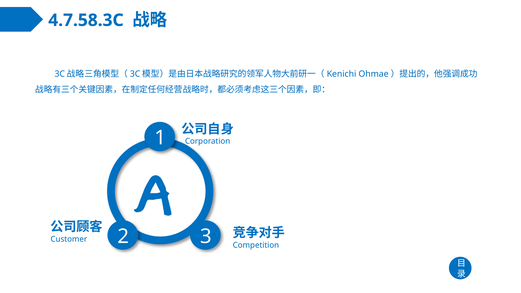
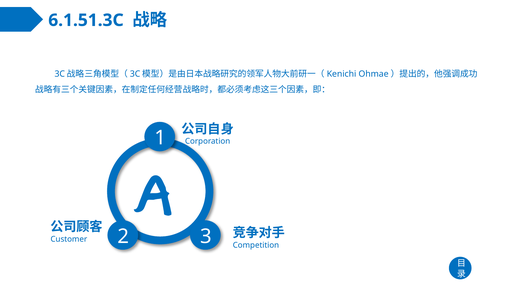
4.7.58.3C: 4.7.58.3C -> 6.1.51.3C (86, 20)
